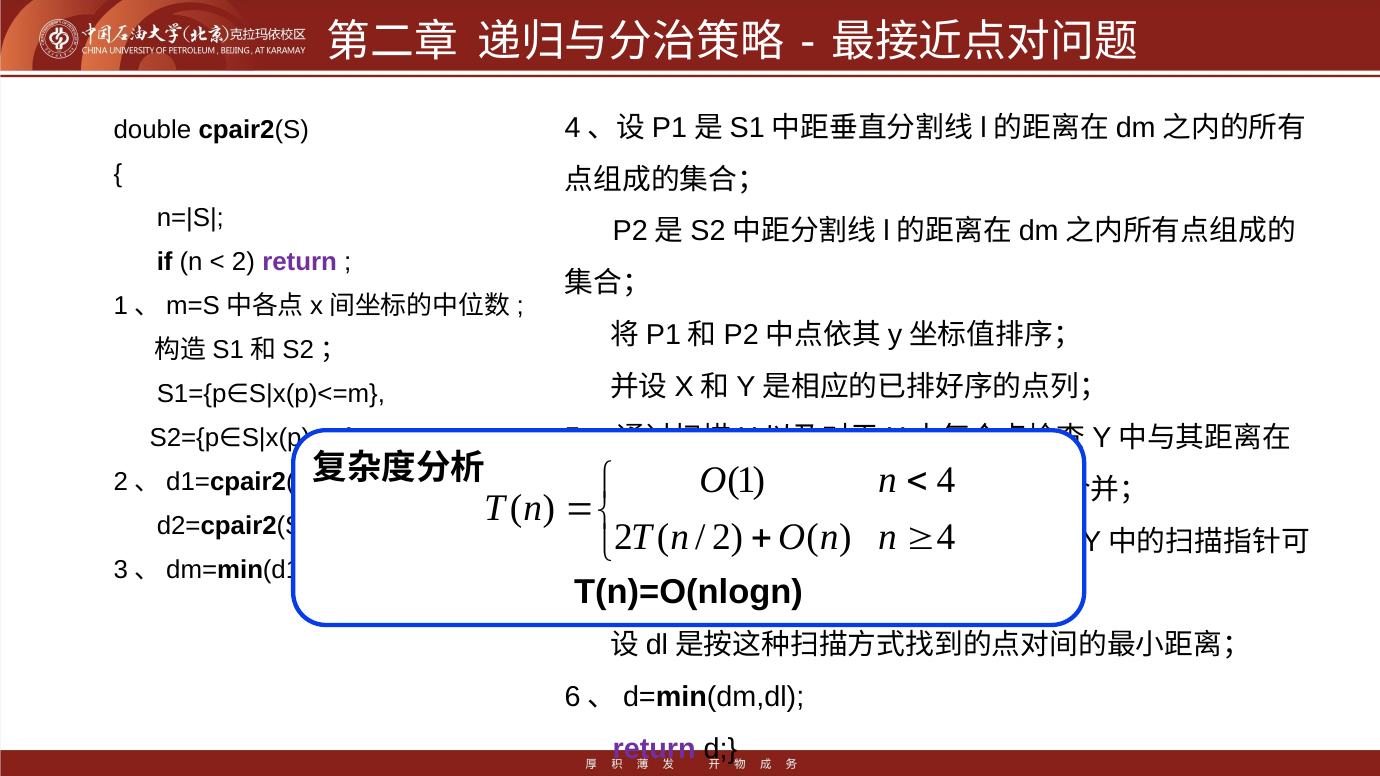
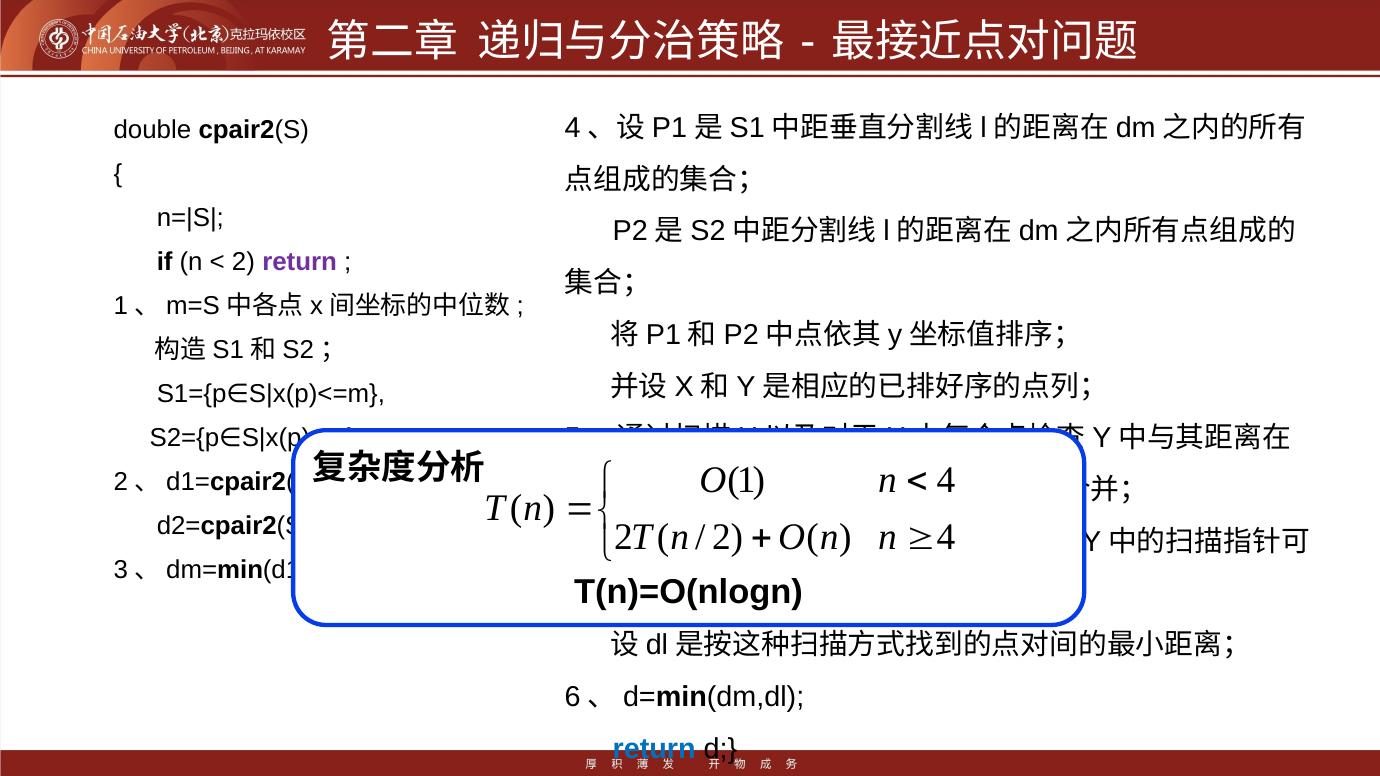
return colour: purple -> blue (654, 749)
